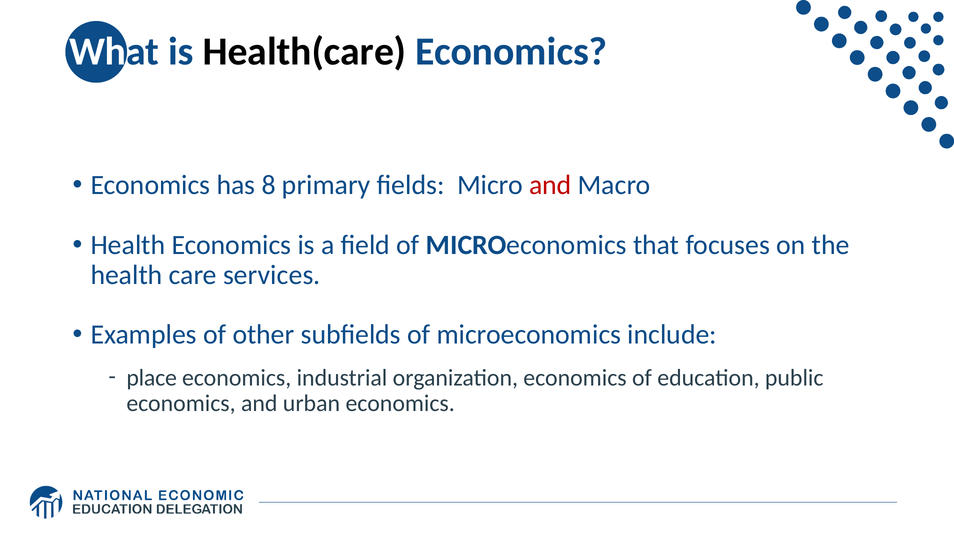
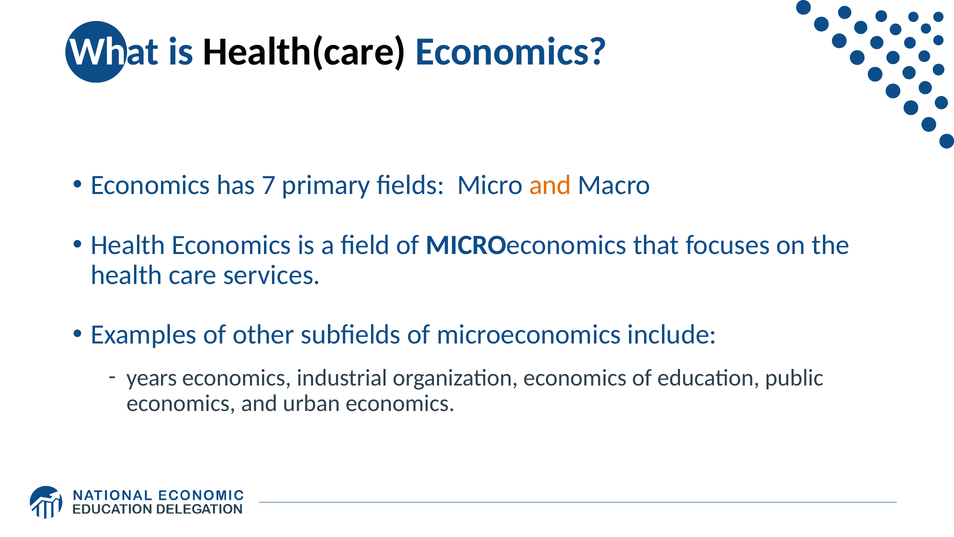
8: 8 -> 7 (269, 185)
and colour: red -> orange (550, 185)
place: place -> years (152, 377)
